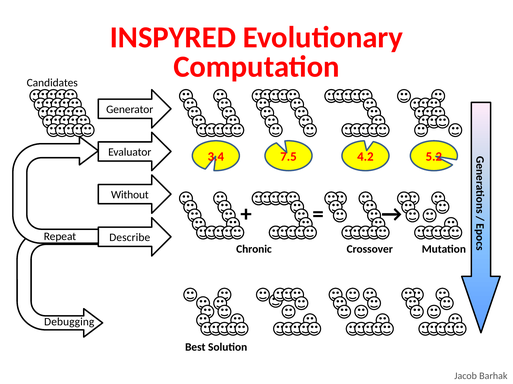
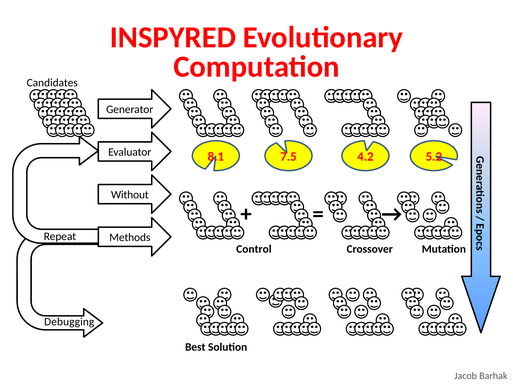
3.4: 3.4 -> 8.1 (216, 157)
Describe: Describe -> Methods (130, 238)
Chronic: Chronic -> Control (254, 250)
